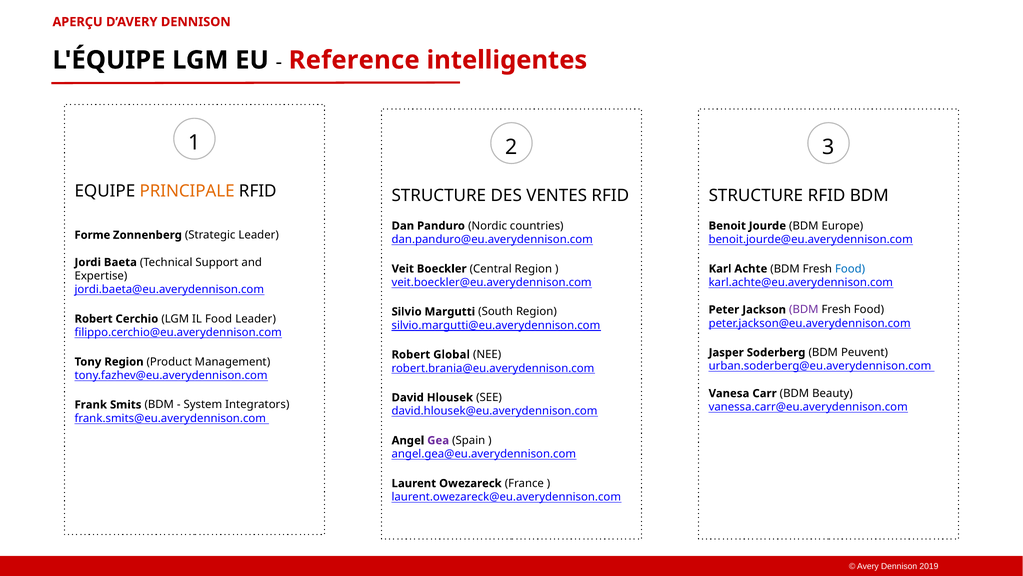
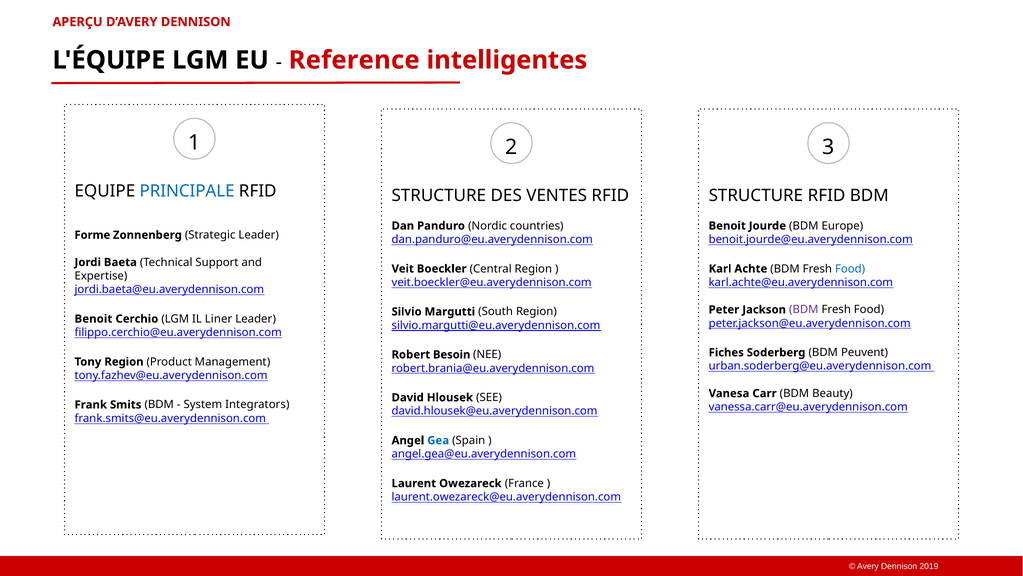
PRINCIPALE colour: orange -> blue (187, 191)
Robert: Robert -> Benoit (93, 319)
IL Food: Food -> Liner (219, 319)
Jasper: Jasper -> Fiches (726, 352)
Global: Global -> Besoin (452, 354)
Gea colour: purple -> blue (438, 440)
